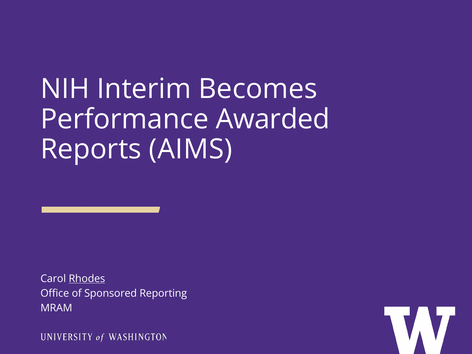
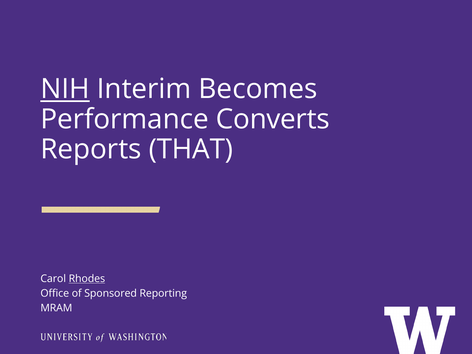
NIH underline: none -> present (65, 89)
Awarded: Awarded -> Converts (273, 119)
AIMS: AIMS -> THAT (191, 149)
